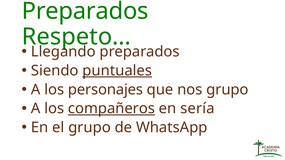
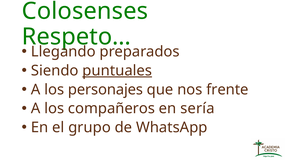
Preparados: Preparados -> Colosenses (85, 11)
nos grupo: grupo -> frente (227, 90)
compañeros underline: present -> none (111, 109)
